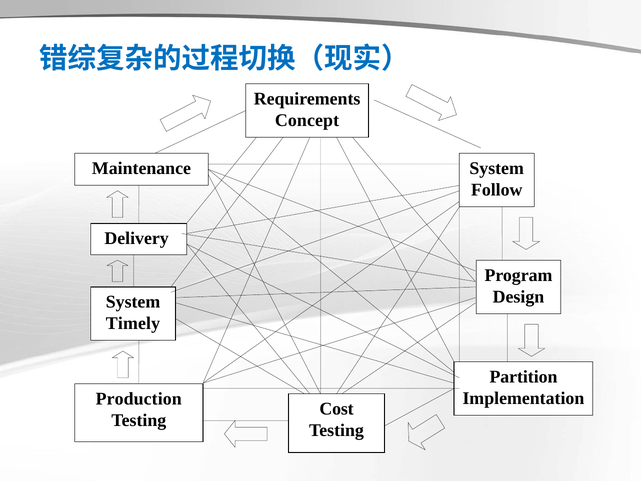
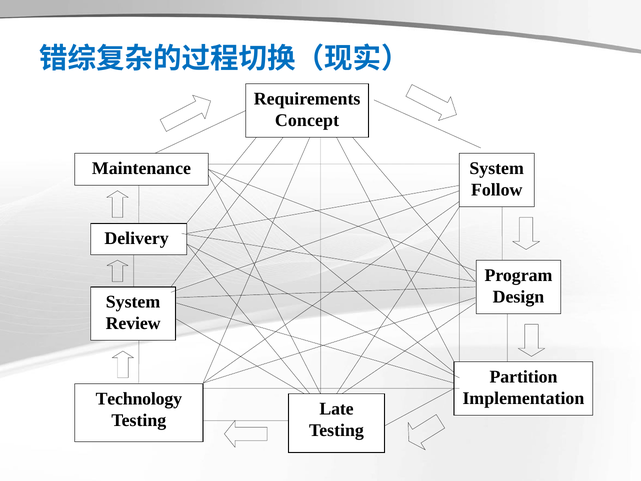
Timely: Timely -> Review (133, 323)
Production: Production -> Technology (139, 399)
Cost: Cost -> Late (337, 409)
